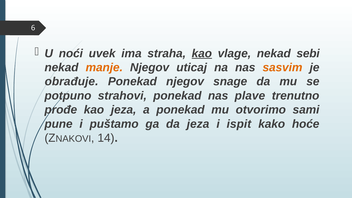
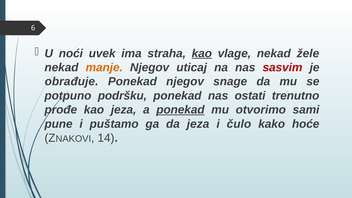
sebi: sebi -> žele (308, 53)
sasvim colour: orange -> red (282, 68)
strahovi: strahovi -> podršku (122, 96)
plave: plave -> ostati (250, 96)
ponekad underline: none -> present (180, 110)
ispit: ispit -> čulo (239, 124)
